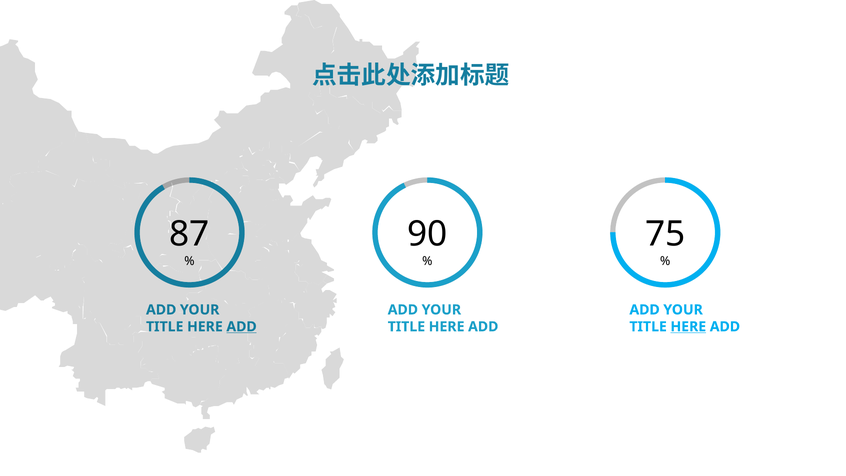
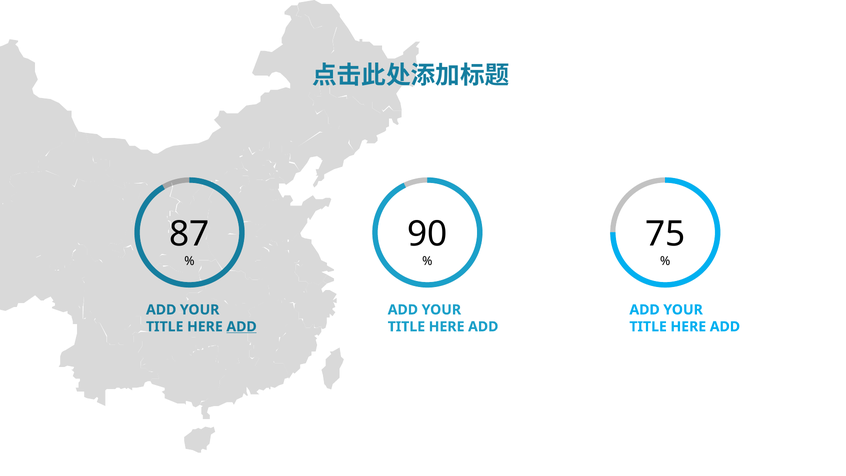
HERE underline: present -> none (688, 327)
